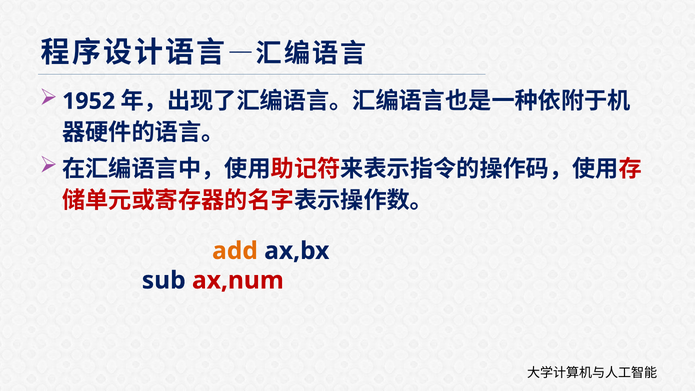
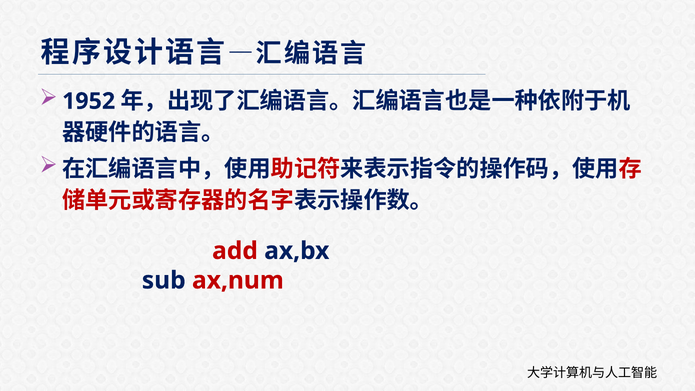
add colour: orange -> red (235, 251)
